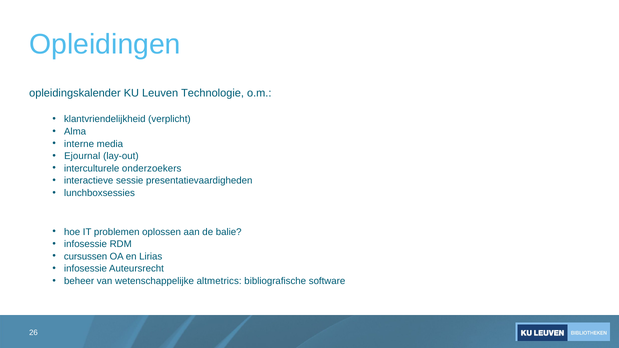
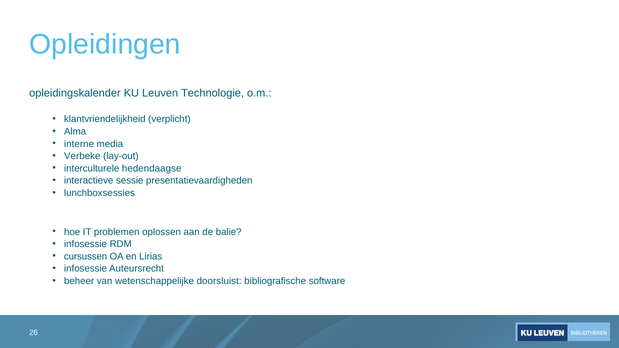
Ejournal: Ejournal -> Verbeke (82, 156)
onderzoekers: onderzoekers -> hedendaagse (152, 168)
altmetrics: altmetrics -> doorsluist (219, 281)
